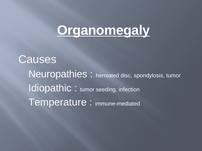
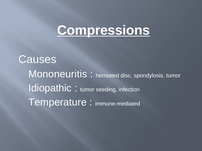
Organomegaly: Organomegaly -> Compressions (104, 30)
Neuropathies: Neuropathies -> Mononeuritis (58, 74)
